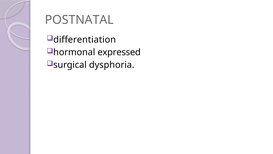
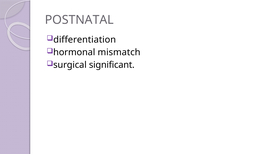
expressed: expressed -> mismatch (119, 52)
dysphoria: dysphoria -> significant (112, 65)
